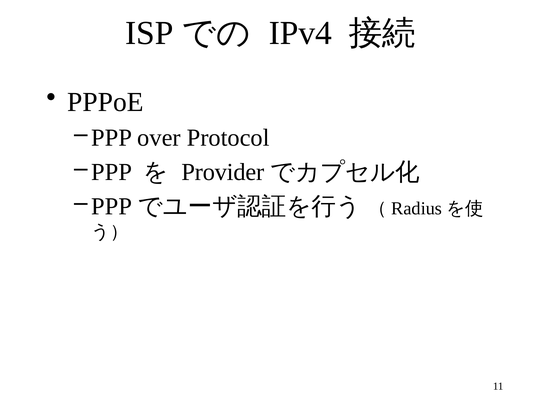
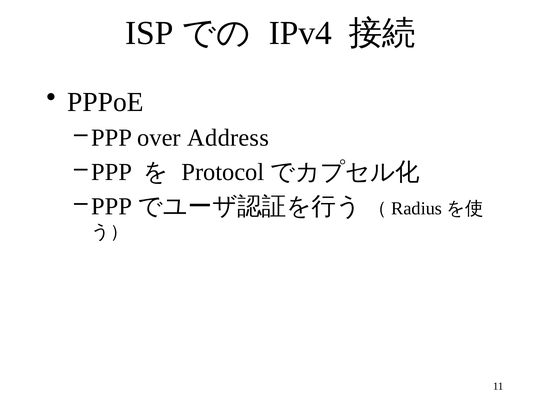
Protocol: Protocol -> Address (228, 138)
Provider: Provider -> Protocol (223, 172)
